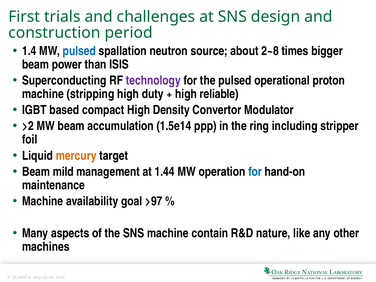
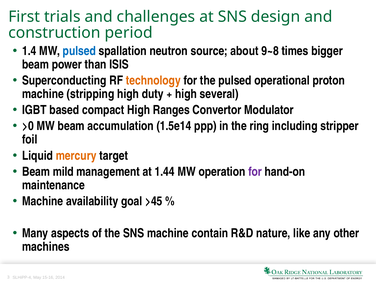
2~8: 2~8 -> 9~8 (270, 51)
technology colour: purple -> orange (153, 80)
reliable: reliable -> several (219, 94)
Density: Density -> Ranges (171, 110)
>2: >2 -> >0 (28, 126)
for colour: blue -> purple (255, 172)
>97: >97 -> >45 (154, 201)
